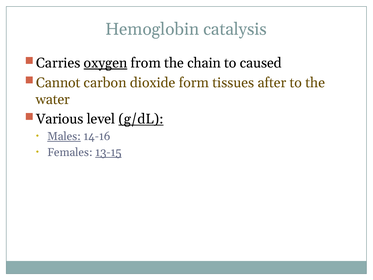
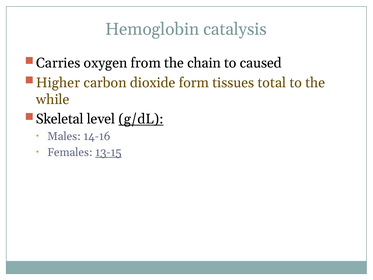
oxygen underline: present -> none (106, 63)
Cannot: Cannot -> Higher (58, 83)
after: after -> total (272, 83)
water: water -> while (53, 99)
Various: Various -> Skeletal (60, 119)
Males underline: present -> none (64, 136)
